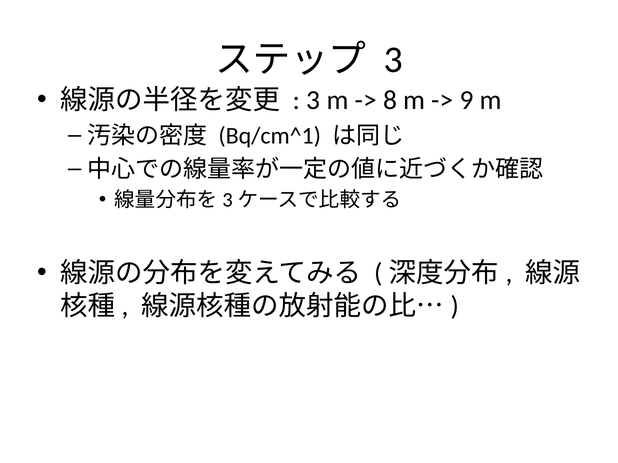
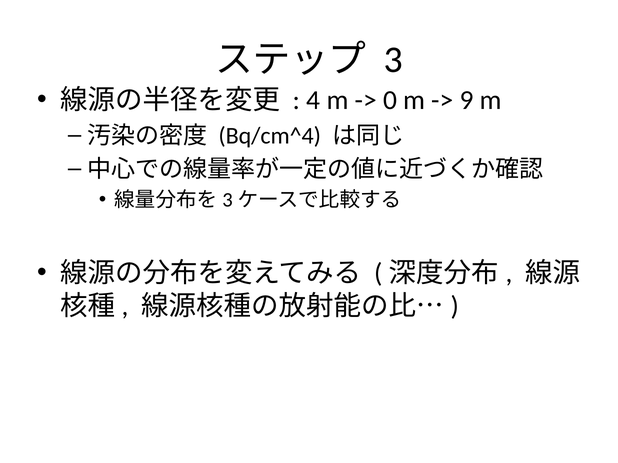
3: 3 -> 4 (313, 100)
8: 8 -> 0 (390, 100)
Bq/cm^1: Bq/cm^1 -> Bq/cm^4 (270, 136)
